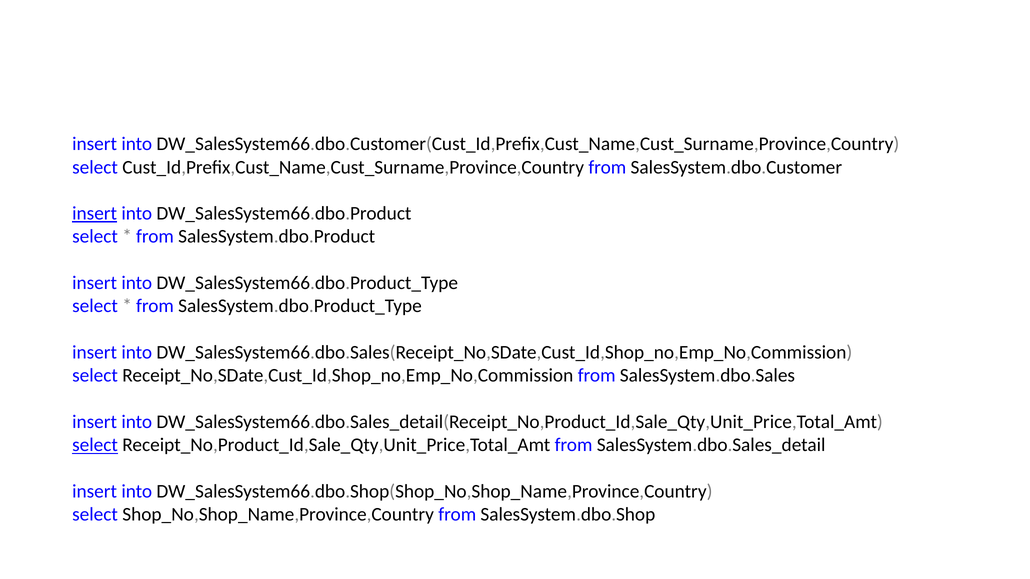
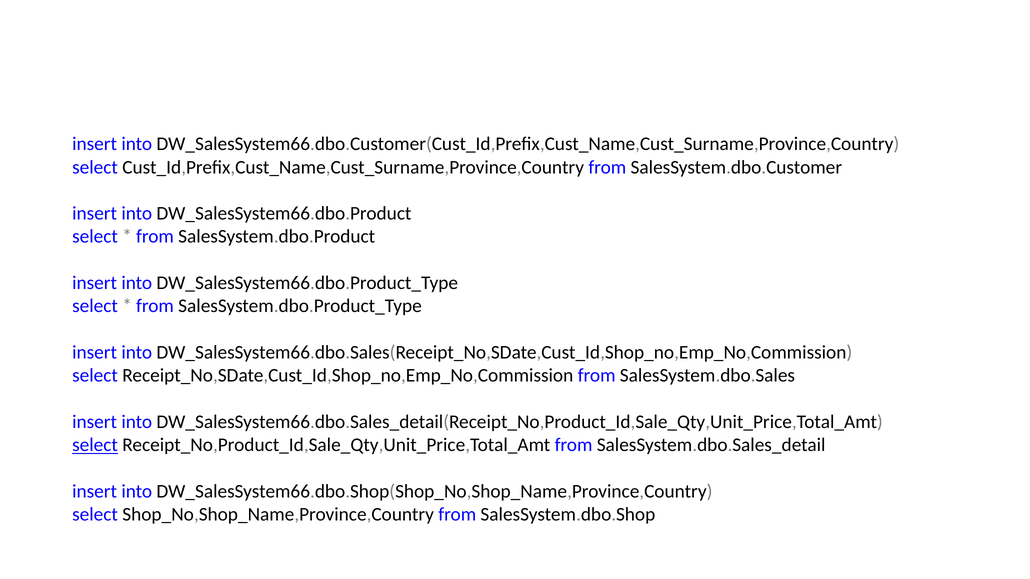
insert underline: present -> none (95, 214)
